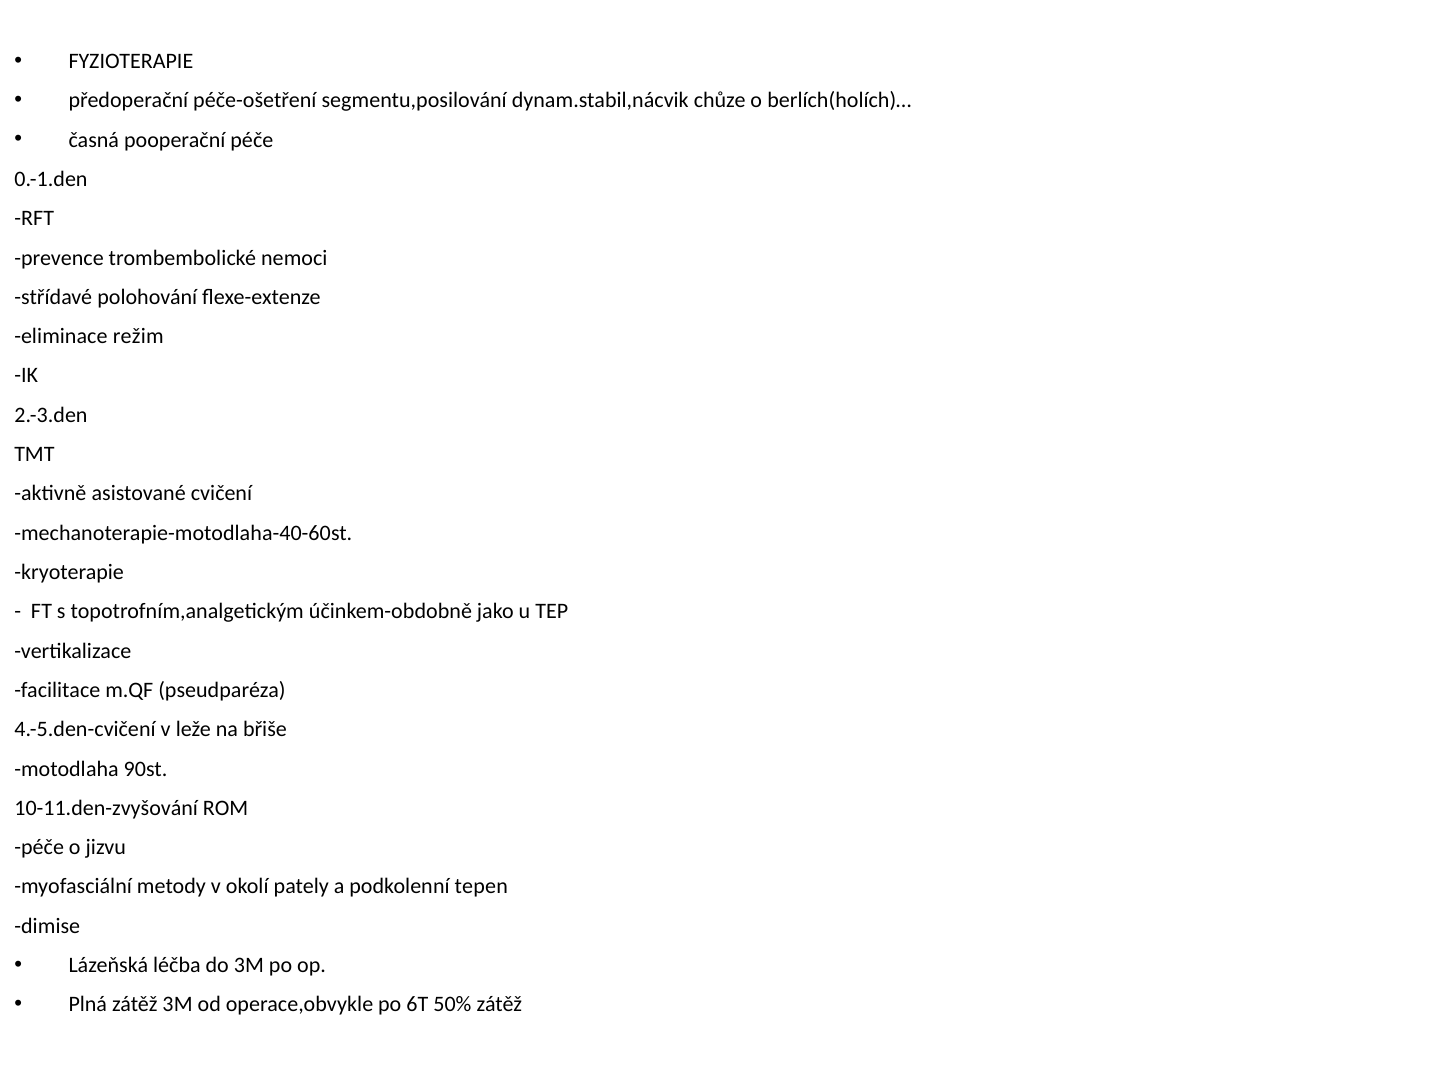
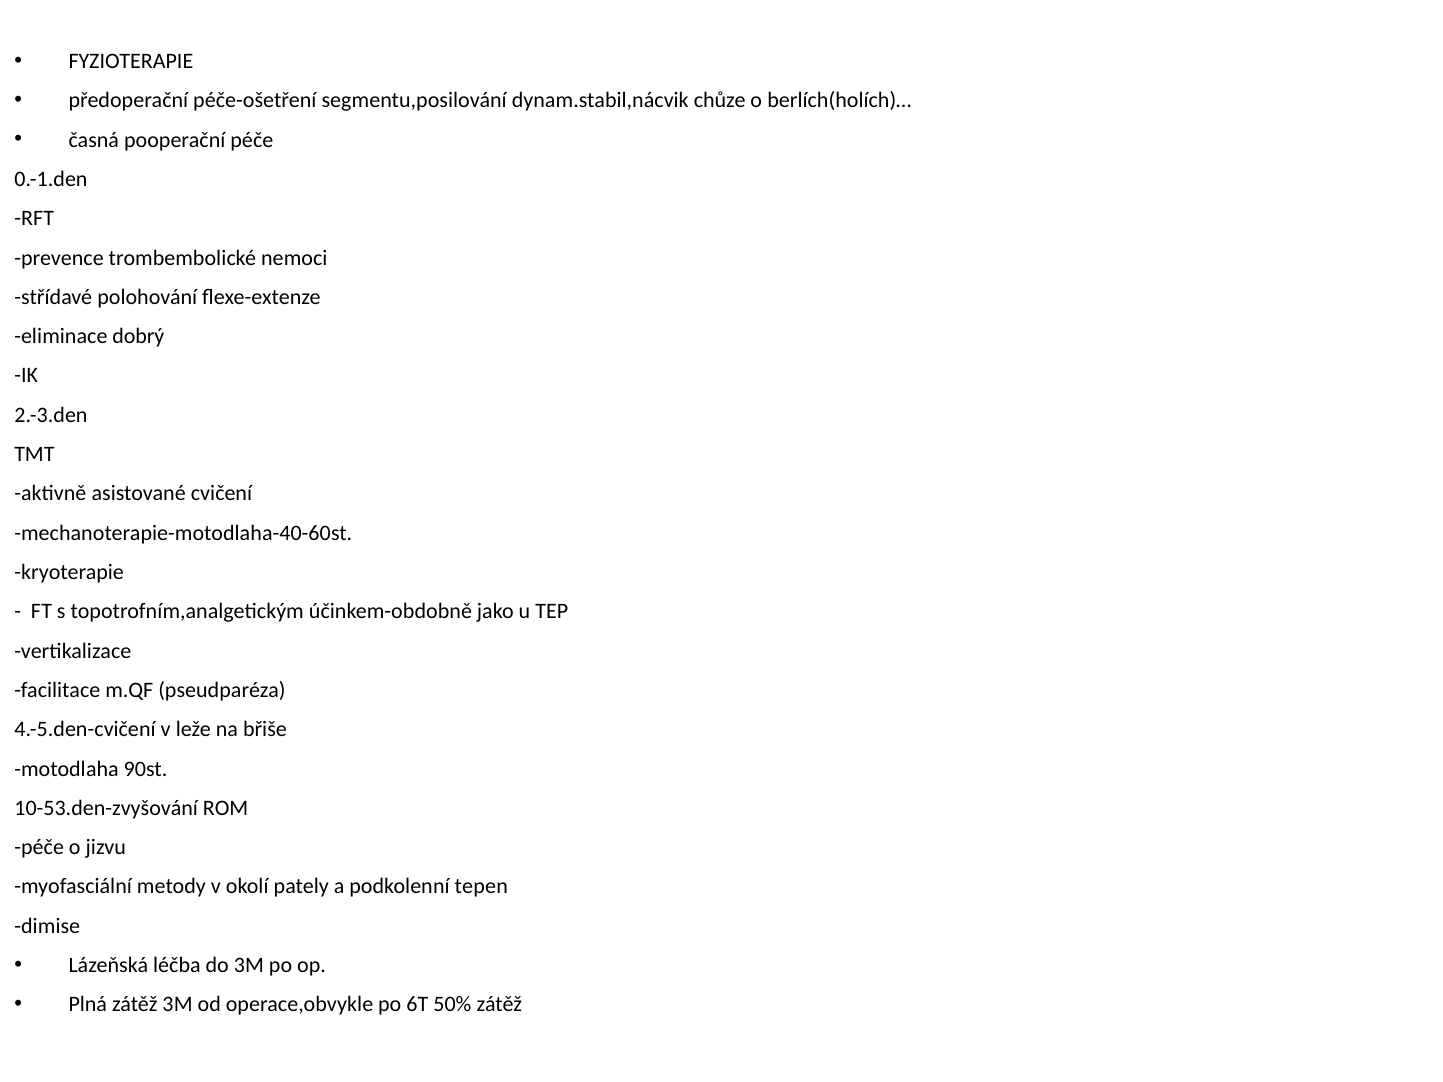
režim: režim -> dobrý (138, 336)
10-11.den-zvyšování: 10-11.den-zvyšování -> 10-53.den-zvyšování (106, 808)
